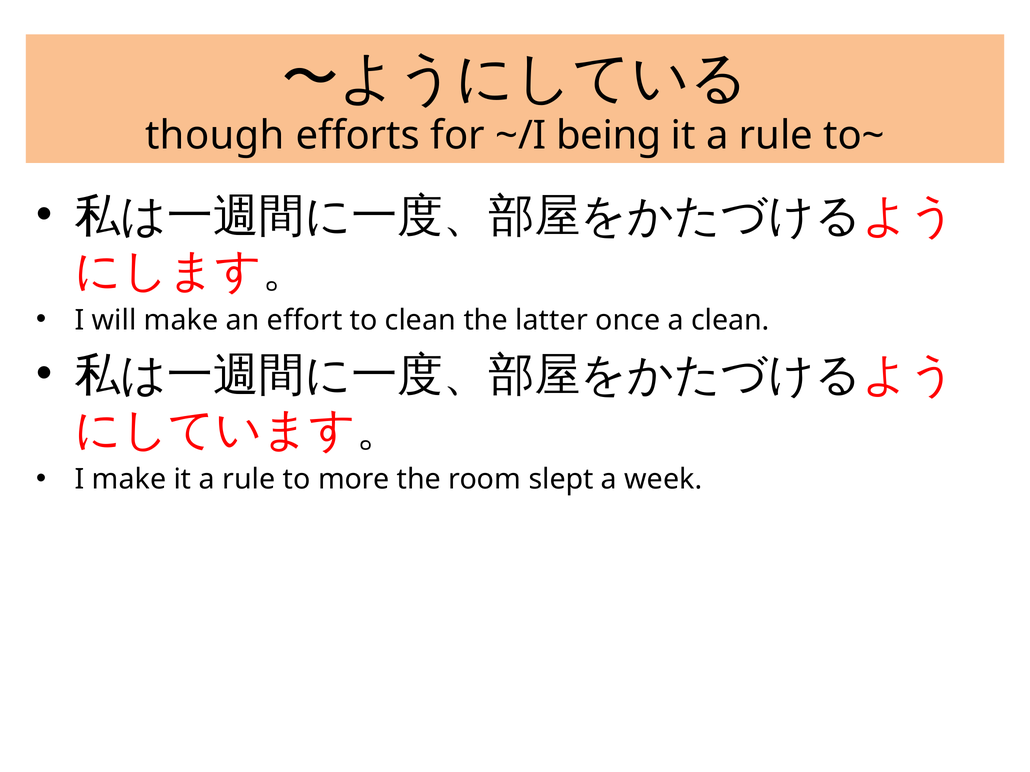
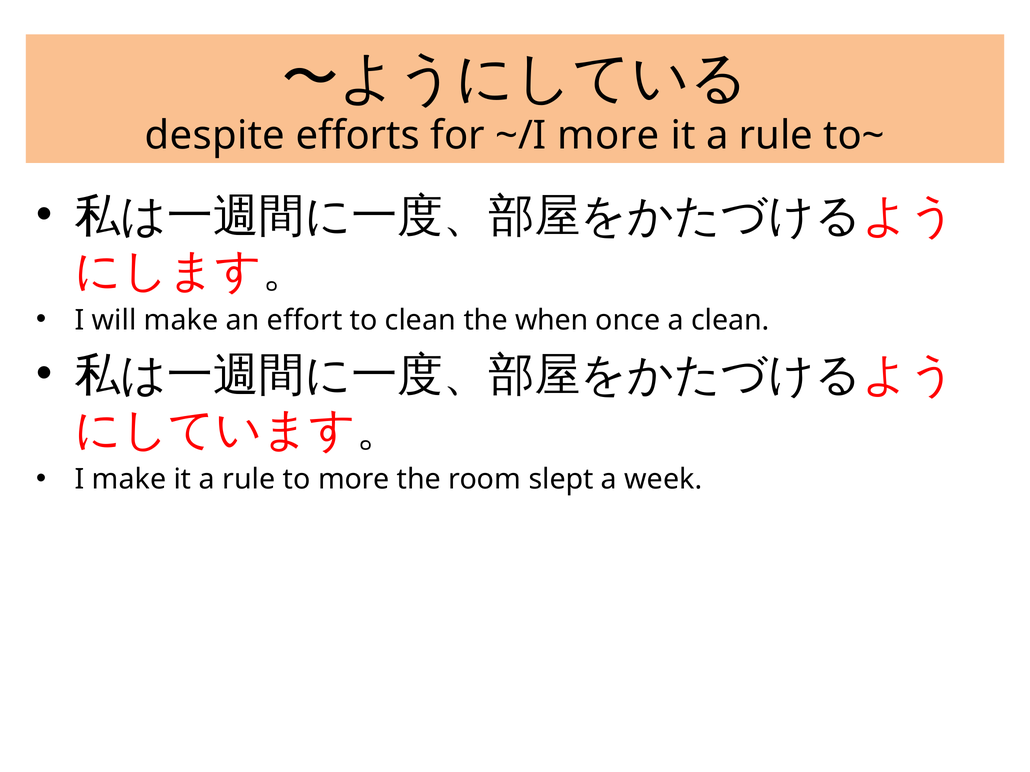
though: though -> despite (215, 136)
~/I being: being -> more (609, 136)
latter: latter -> when (552, 320)
